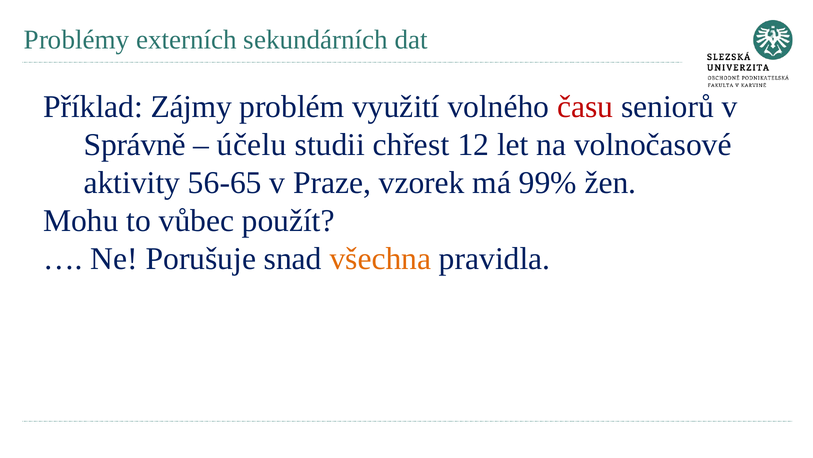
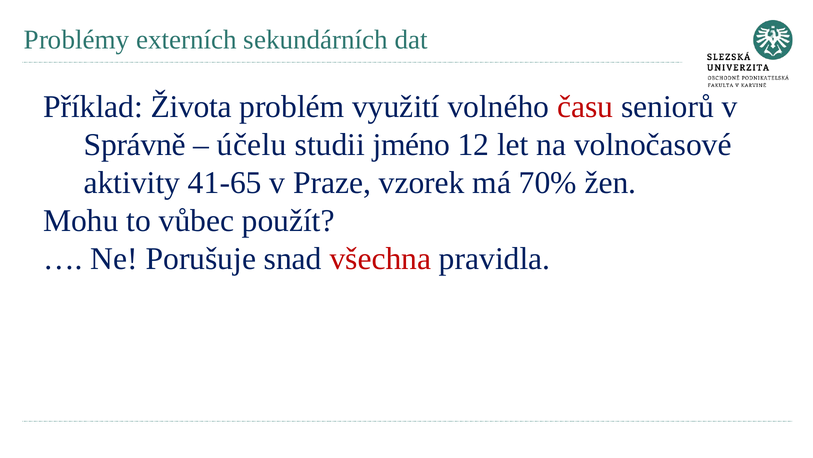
Zájmy: Zájmy -> Života (191, 107)
chřest: chřest -> jméno (411, 145)
56-65: 56-65 -> 41-65 (225, 183)
99%: 99% -> 70% (548, 183)
všechna colour: orange -> red (380, 258)
